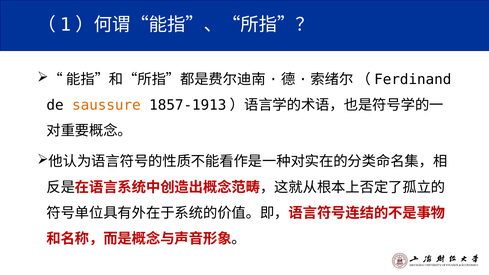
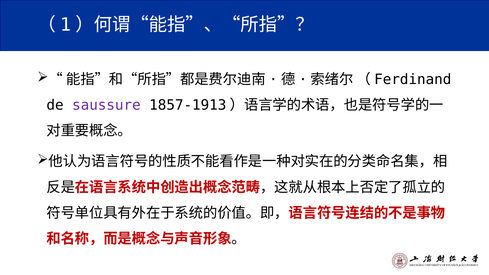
saussure colour: orange -> purple (106, 105)
